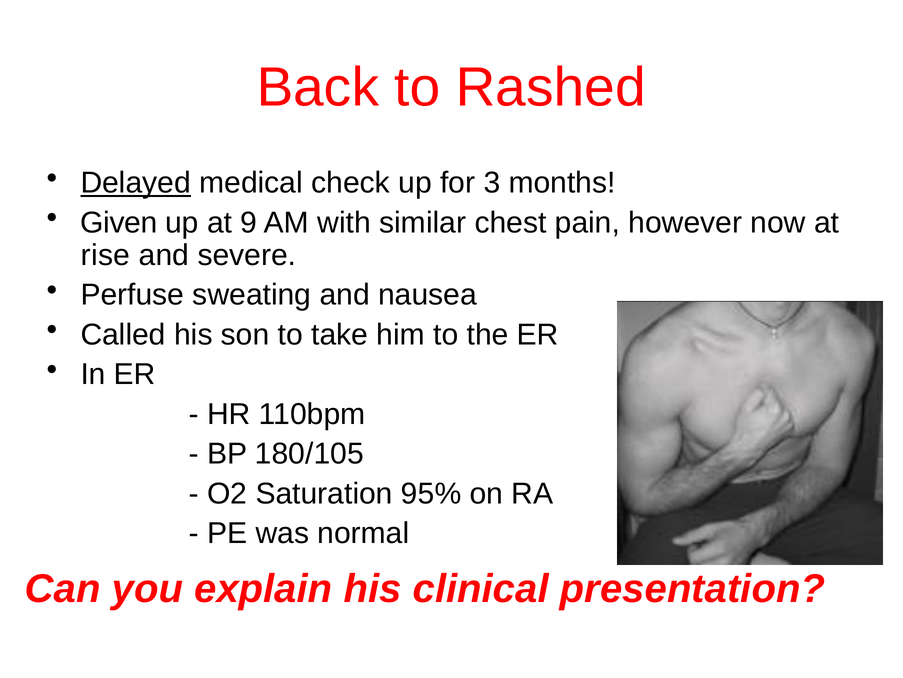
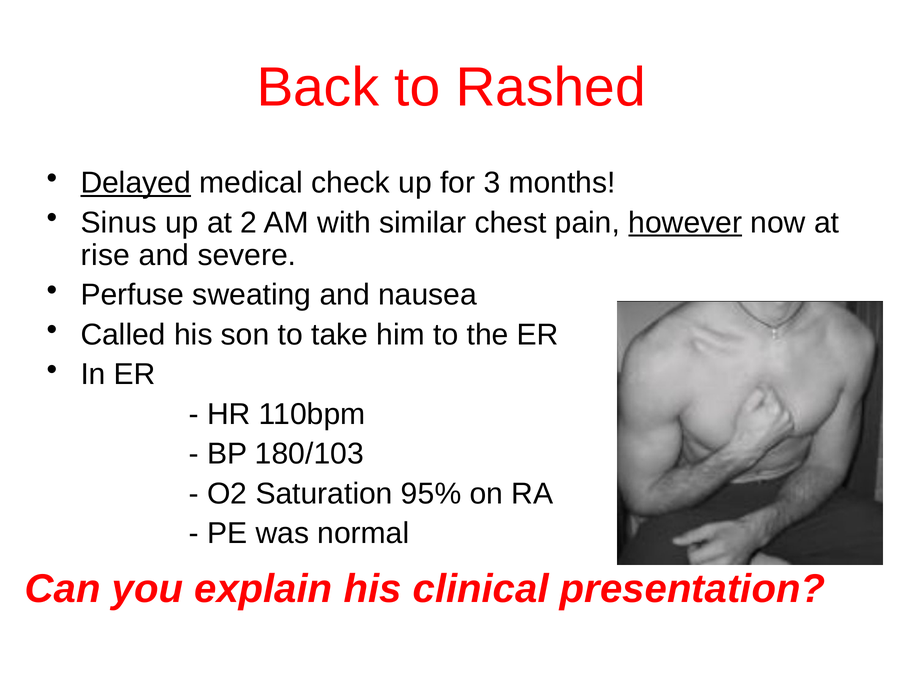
Given: Given -> Sinus (119, 222)
9: 9 -> 2 (249, 222)
however underline: none -> present (685, 222)
180/105: 180/105 -> 180/103 (309, 453)
